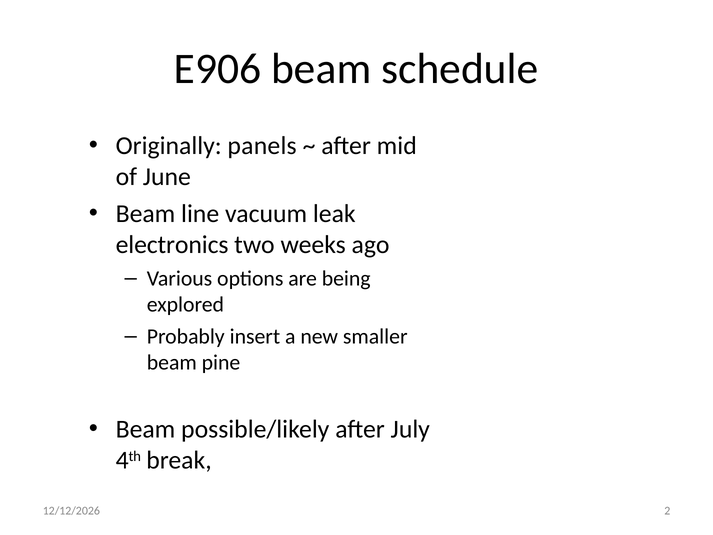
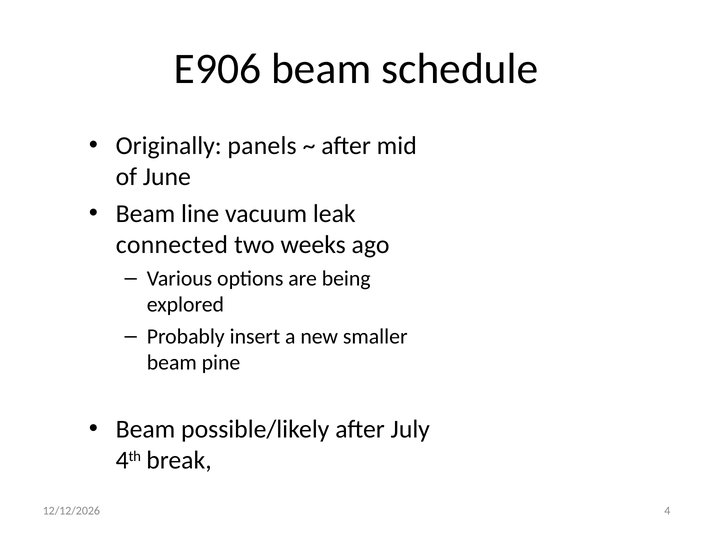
electronics: electronics -> connected (172, 245)
2: 2 -> 4 (667, 511)
